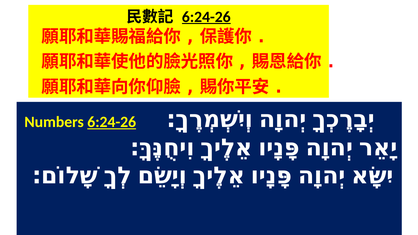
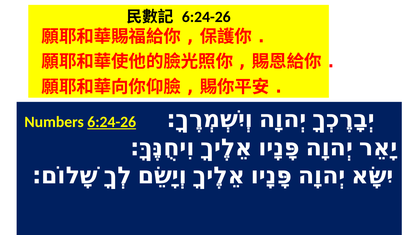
6:24-26 underline: present -> none (206, 17)
